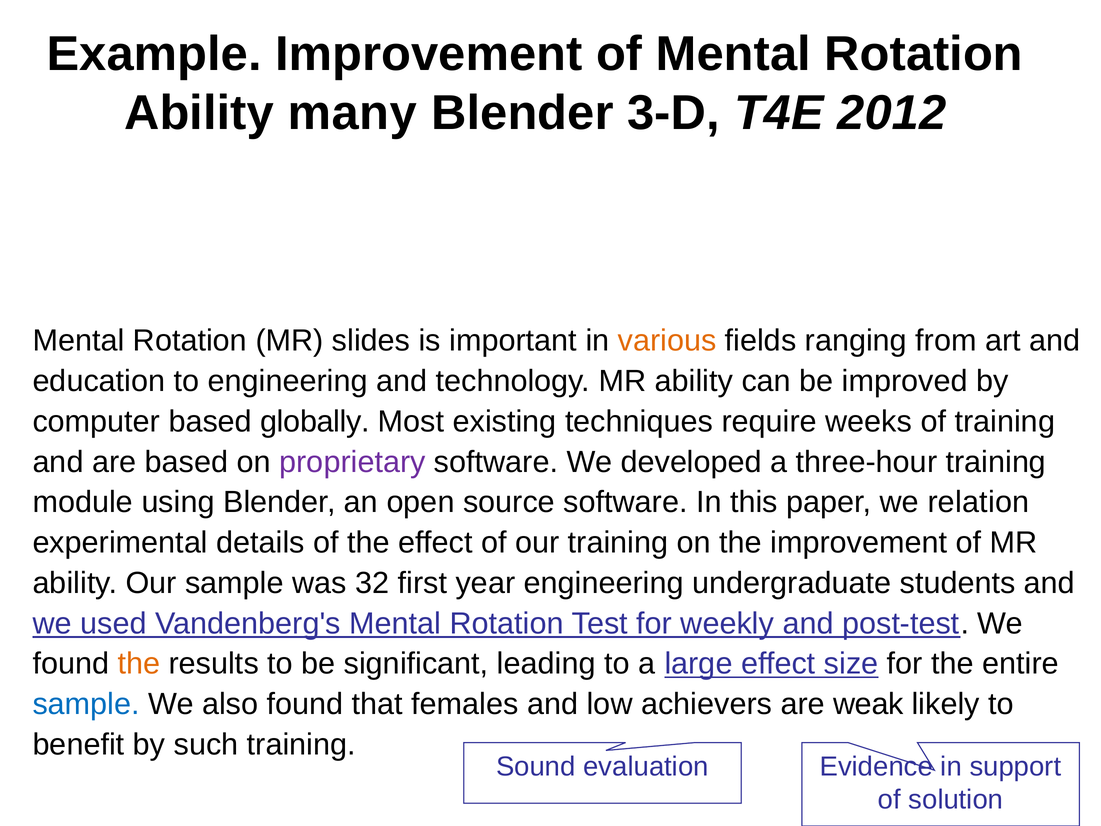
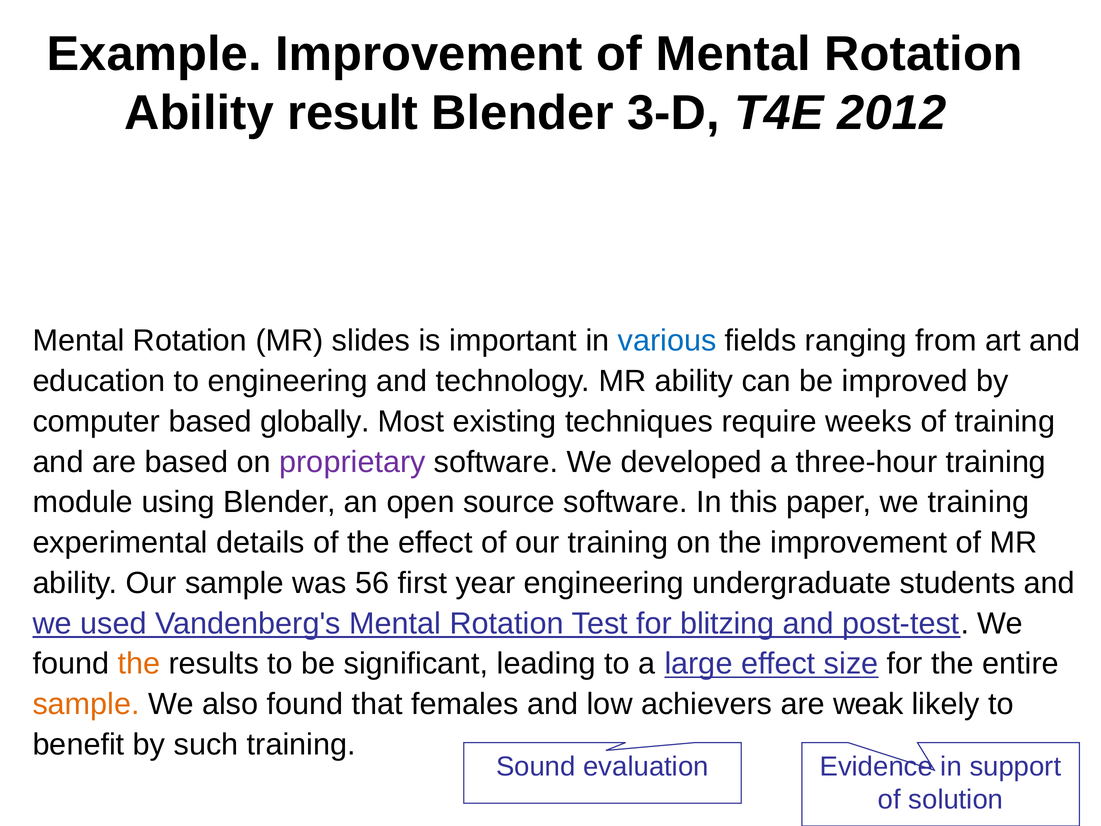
many: many -> result (353, 113)
various colour: orange -> blue (667, 341)
we relation: relation -> training (978, 502)
32: 32 -> 56 (372, 583)
weekly: weekly -> blitzing (727, 623)
sample colour: blue -> orange (86, 704)
